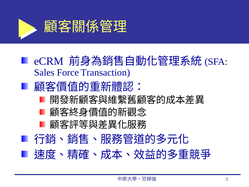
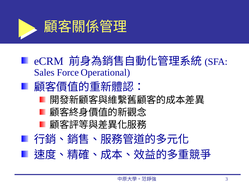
Transaction: Transaction -> Operational (105, 72)
